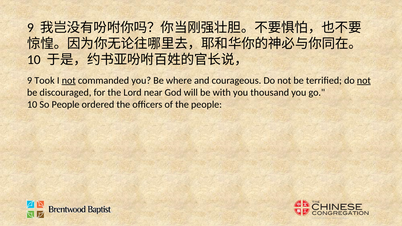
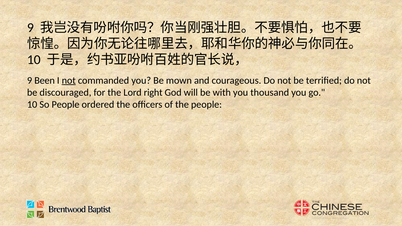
Took: Took -> Been (45, 80)
where: where -> mown (179, 80)
not underline: present -> none (364, 80)
near: near -> right (153, 92)
